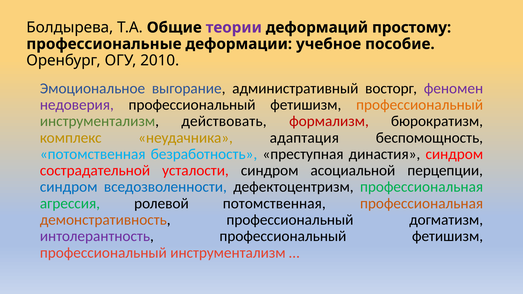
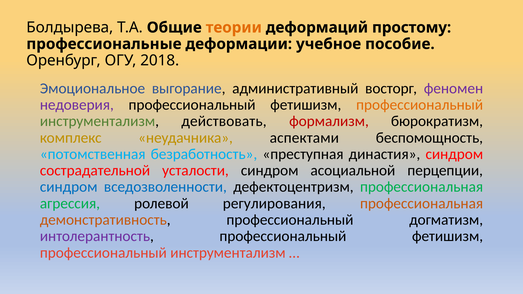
теории colour: purple -> orange (234, 28)
2010: 2010 -> 2018 (160, 60)
адаптация: адаптация -> аспектами (304, 138)
ролевой потомственная: потомственная -> регулирования (274, 204)
